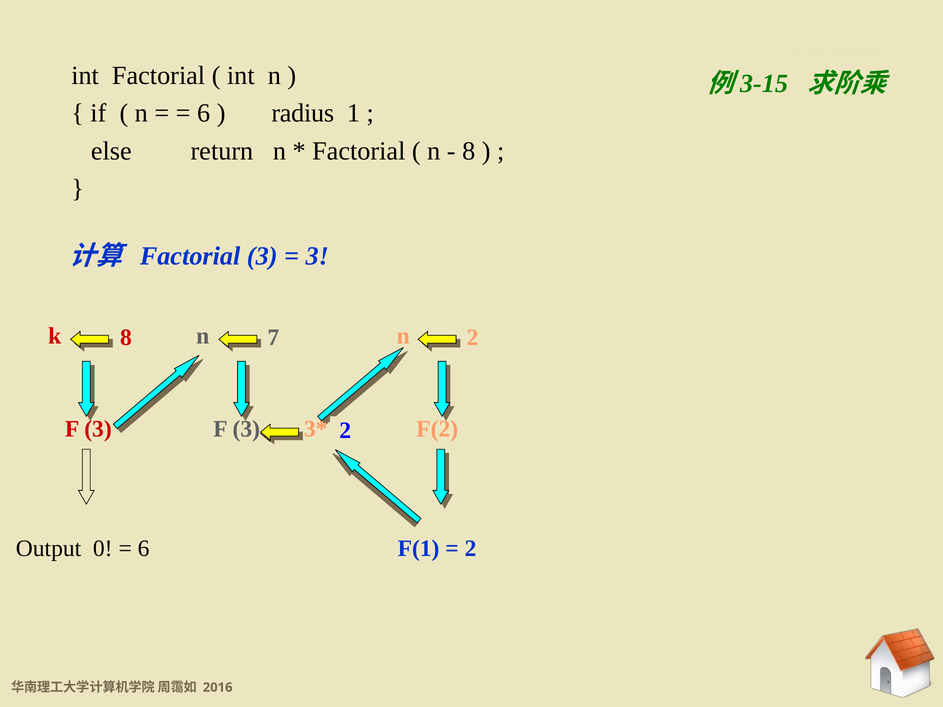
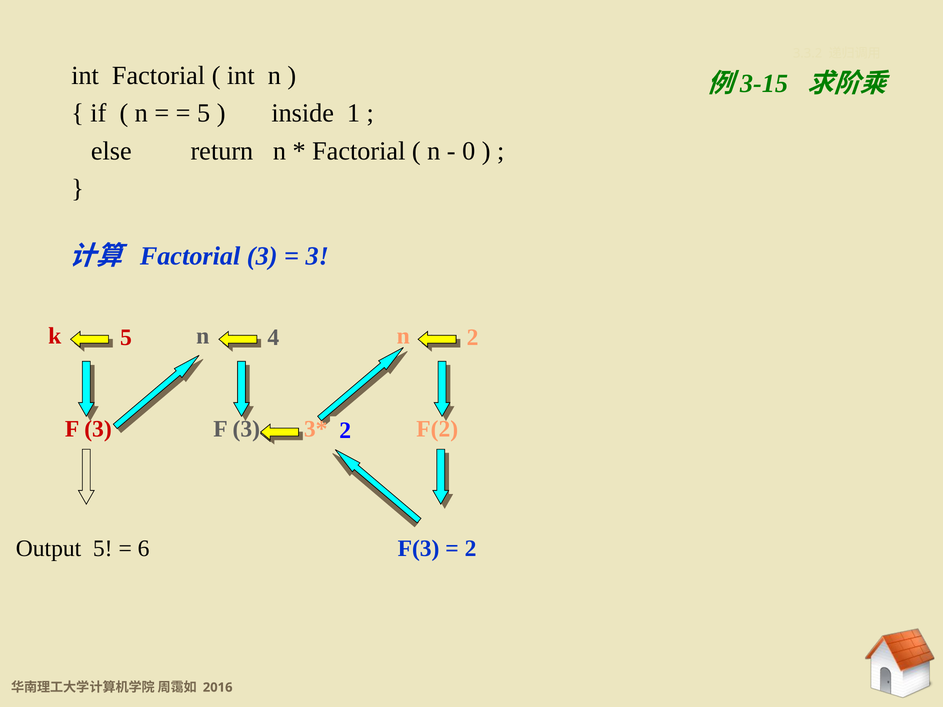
6: 6 -> 5 (204, 113)
radius: radius -> inside (303, 113)
8: 8 -> 0 (469, 151)
k 8: 8 -> 5 (126, 338)
7: 7 -> 4 (273, 338)
Output 0: 0 -> 5 (103, 549)
F(1: F(1 -> F(3 (419, 549)
